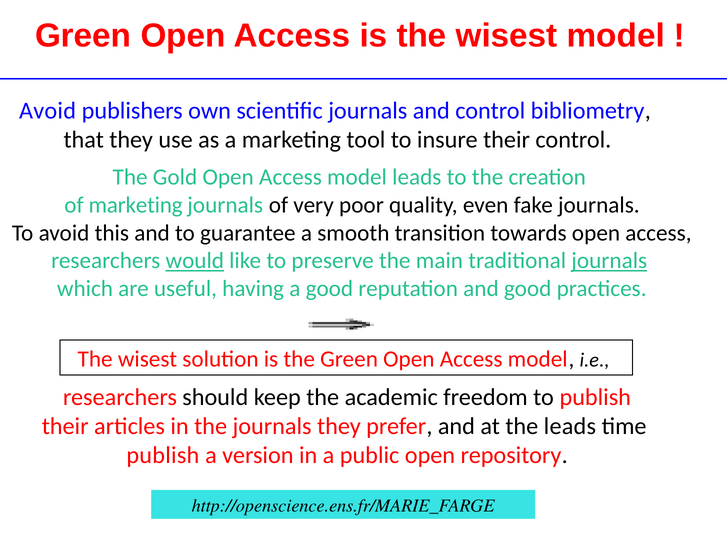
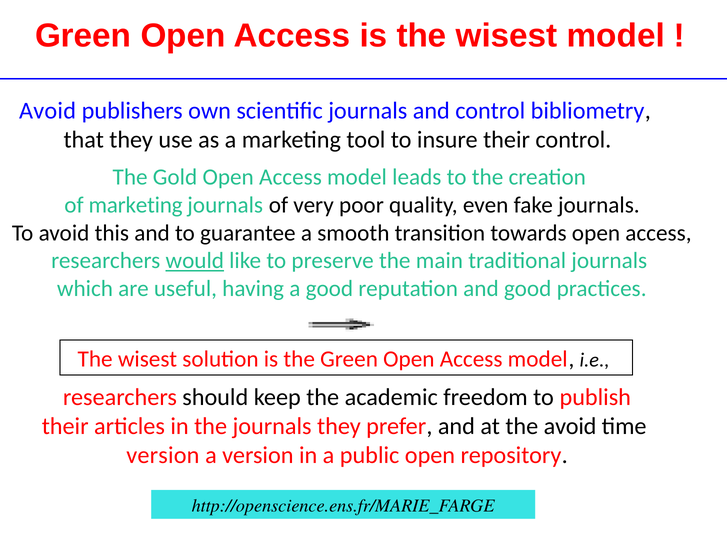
journals underline: present -> none (609, 261)
the leads: leads -> avoid (570, 426)
publish: publish -> version (163, 456)
